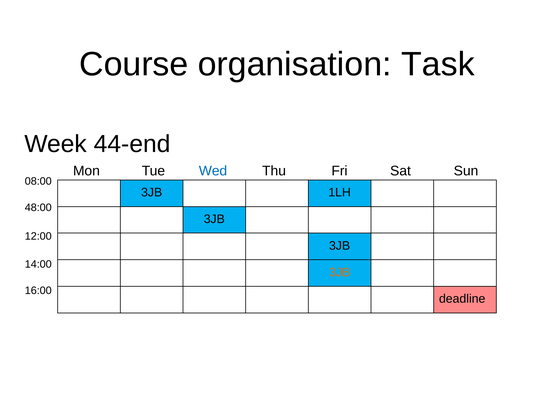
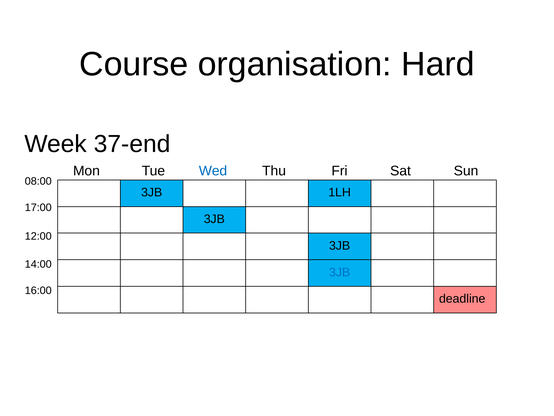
Task: Task -> Hard (438, 64)
44-end: 44-end -> 37-end (132, 144)
48:00: 48:00 -> 17:00 (38, 207)
3JB colour: orange -> blue (340, 272)
